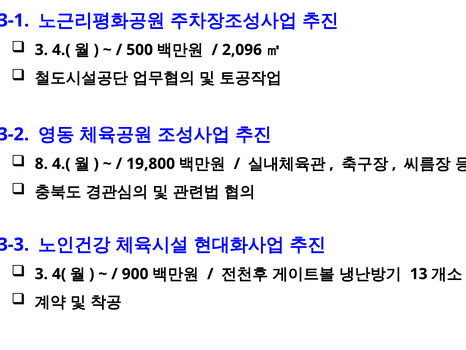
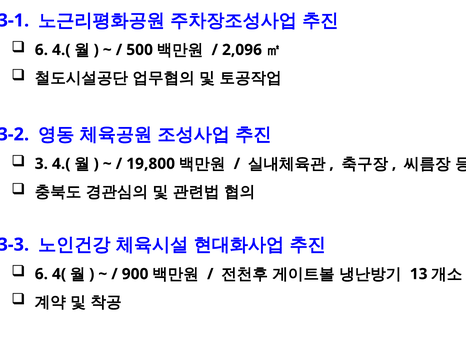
3: 3 -> 6 (41, 50)
8: 8 -> 3 (41, 164)
3: 3 -> 6 (41, 274)
